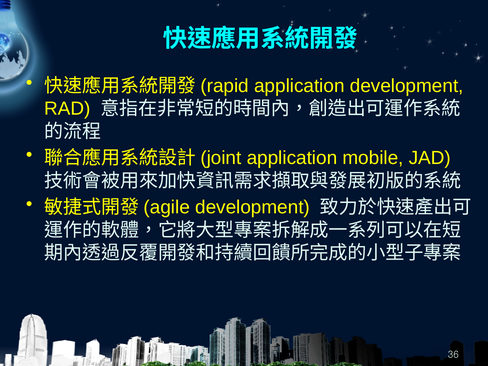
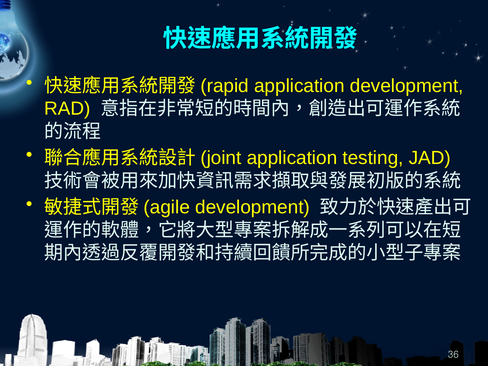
mobile: mobile -> testing (373, 158)
